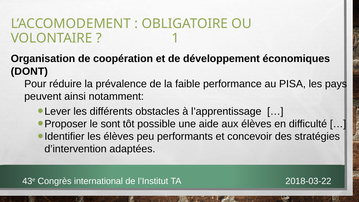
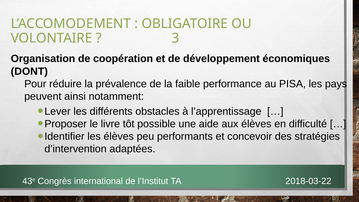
1: 1 -> 3 (176, 38)
sont: sont -> livre (110, 124)
